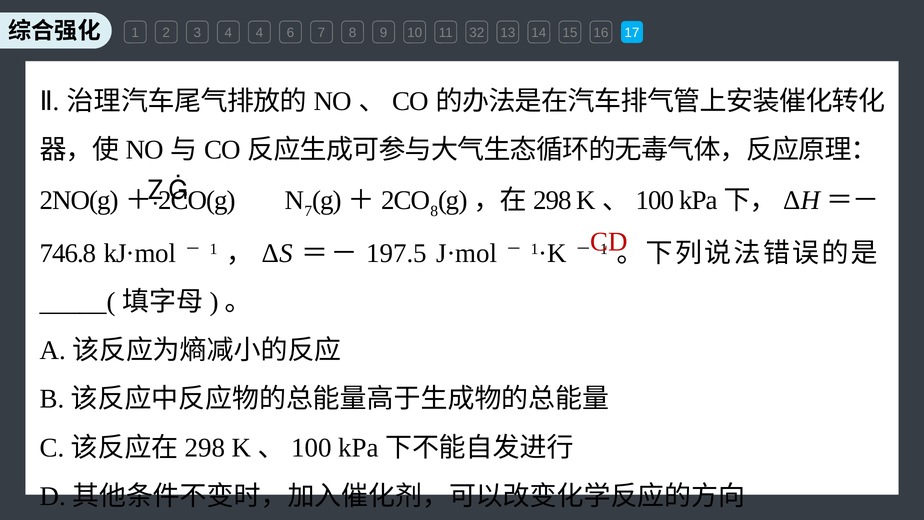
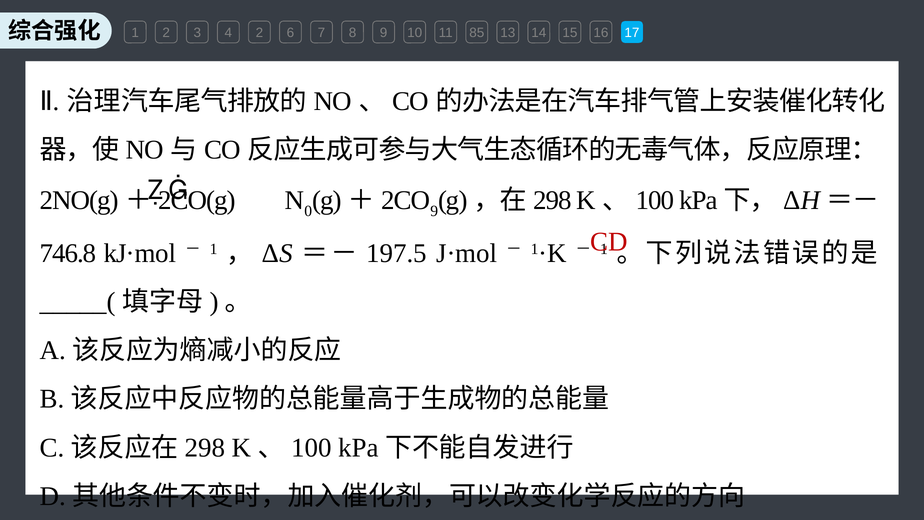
4 4: 4 -> 2 (259, 33)
32: 32 -> 85 (477, 33)
7: 7 -> 0 (308, 211)
8: 8 -> 9 (434, 211)
